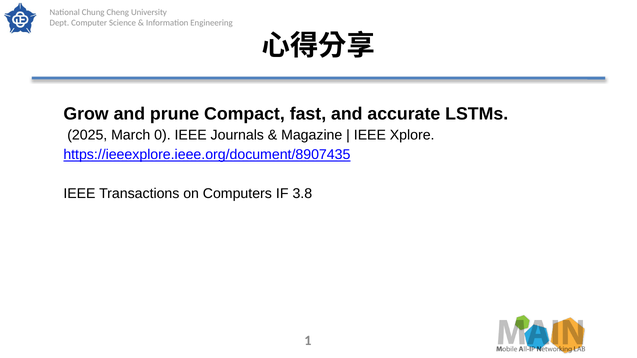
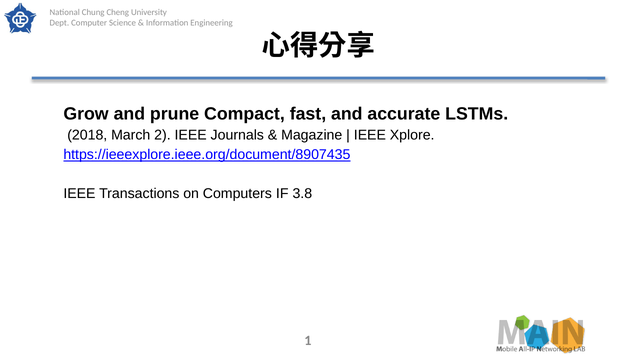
2025: 2025 -> 2018 (87, 135)
0: 0 -> 2 (162, 135)
